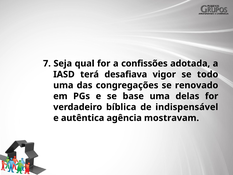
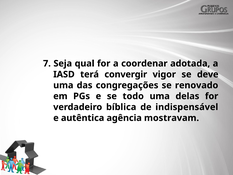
confissões: confissões -> coordenar (144, 63)
desafiava: desafiava -> convergir (126, 74)
todo: todo -> deve (208, 74)
base: base -> todo (133, 96)
